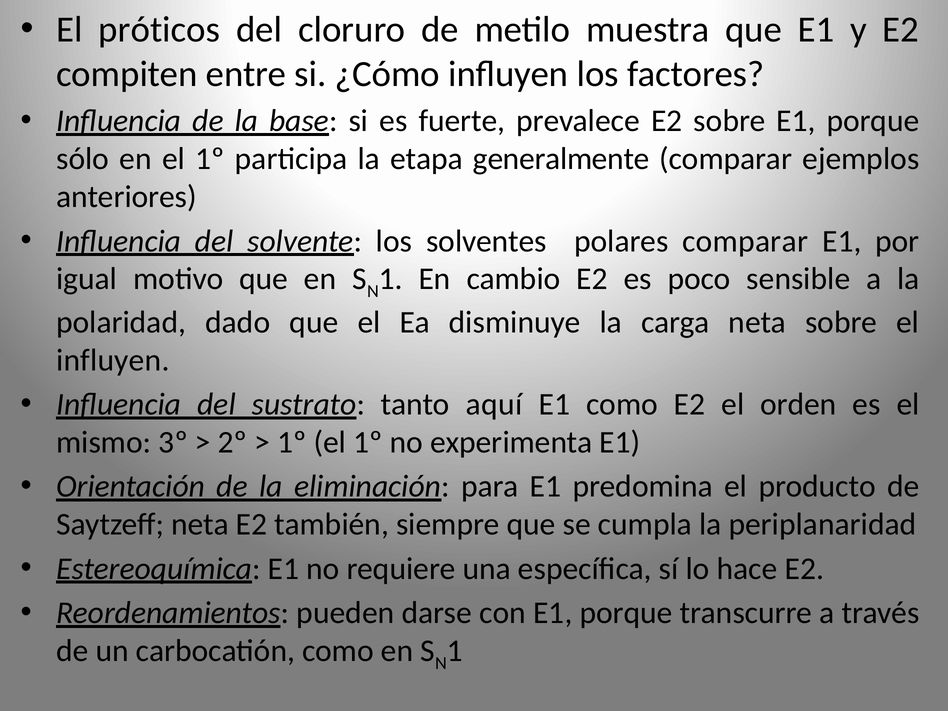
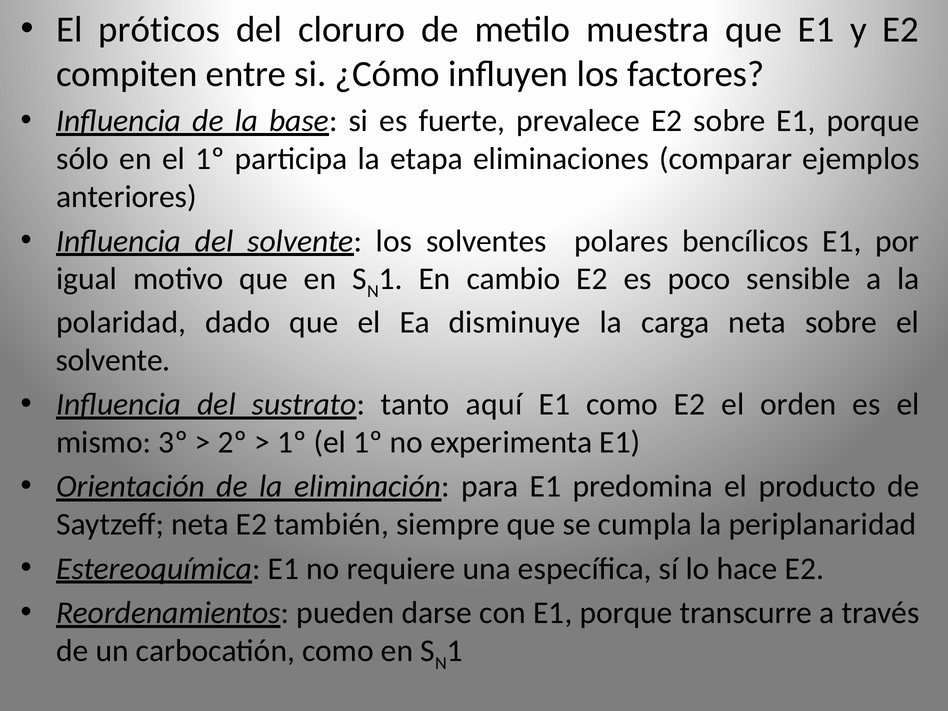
generalmente: generalmente -> eliminaciones (561, 159)
polares comparar: comparar -> bencílicos (745, 241)
influyen: influyen -> solvente (113, 360)
